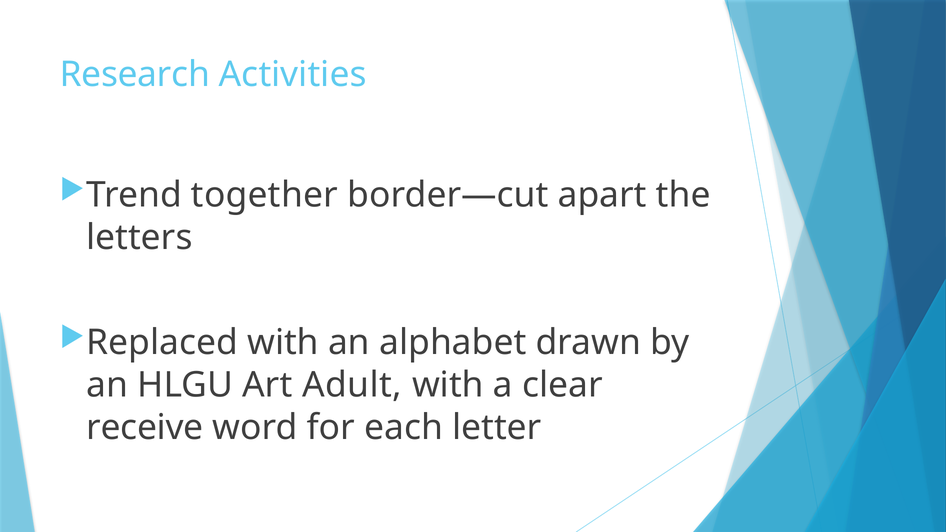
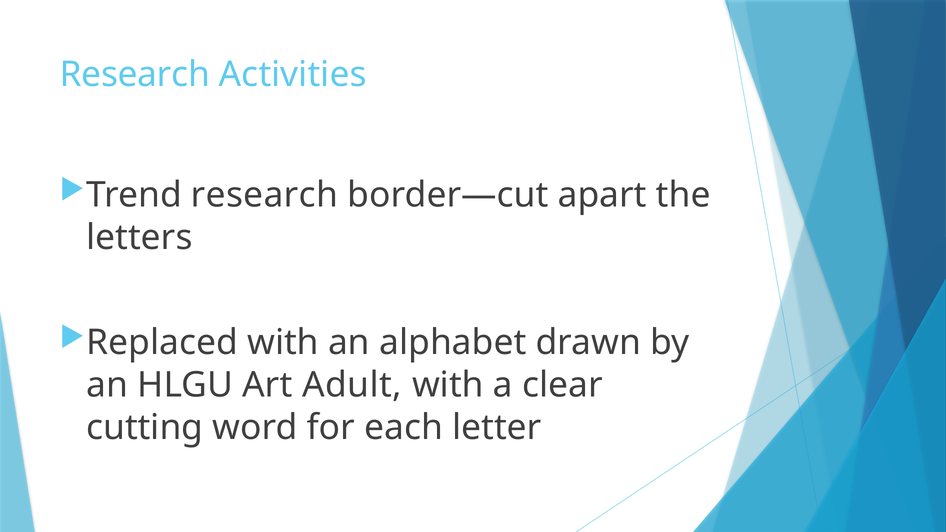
Trend together: together -> research (265, 195)
receive: receive -> cutting (145, 428)
